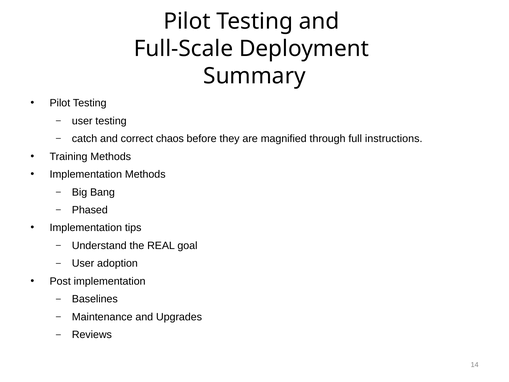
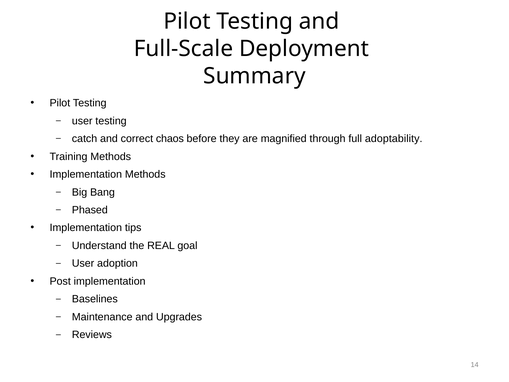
instructions: instructions -> adoptability (394, 139)
